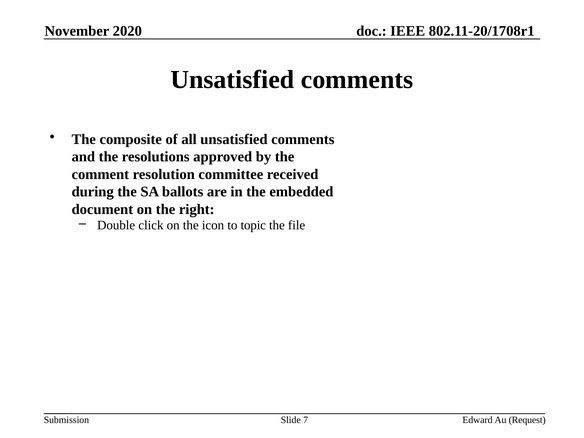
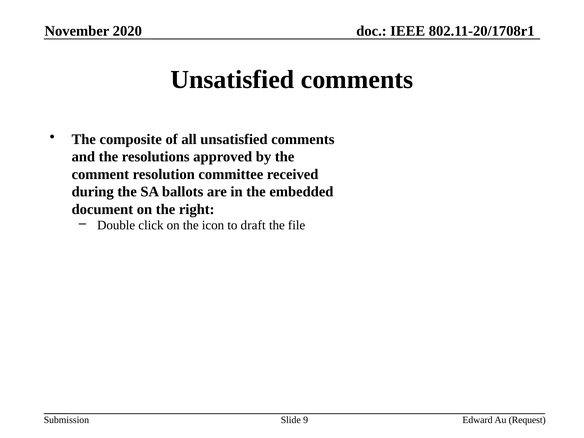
topic: topic -> draft (253, 225)
7: 7 -> 9 (306, 420)
